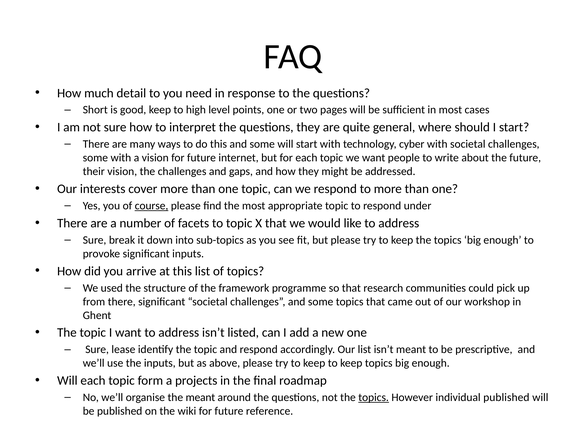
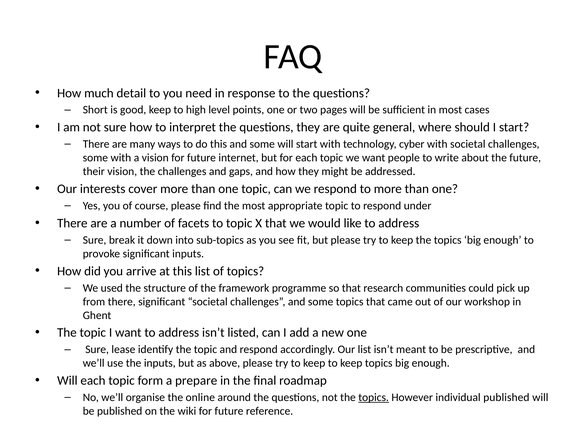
course underline: present -> none (152, 206)
projects: projects -> prepare (196, 380)
the meant: meant -> online (200, 397)
